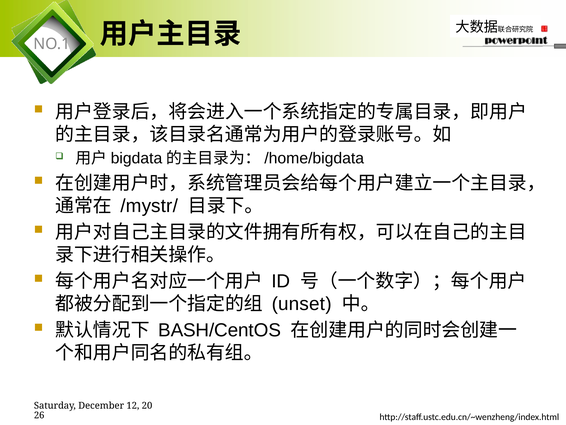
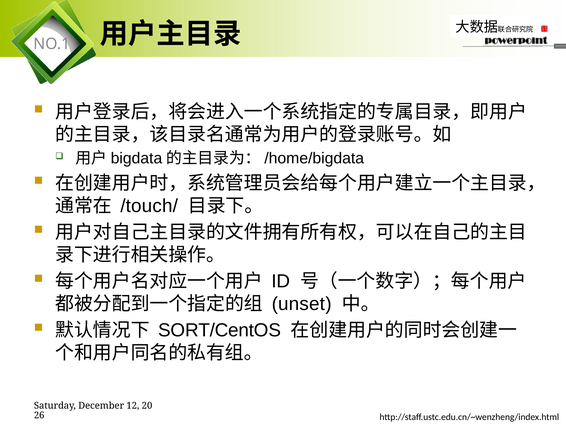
/mystr/: /mystr/ -> /touch/ (149, 206)
BASH/CentOS: BASH/CentOS -> SORT/CentOS (220, 330)
